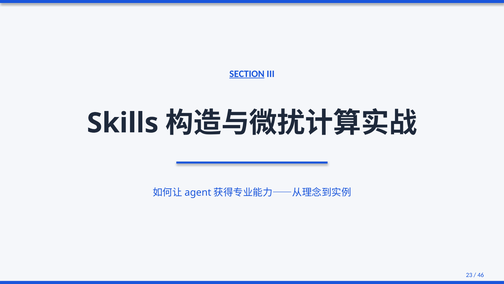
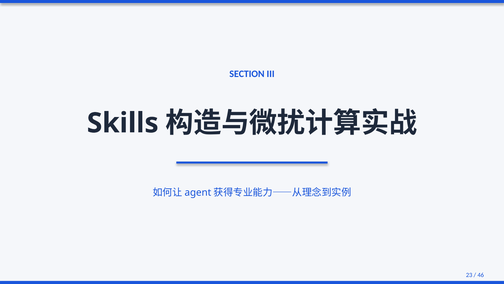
SECTION underline: present -> none (247, 74)
